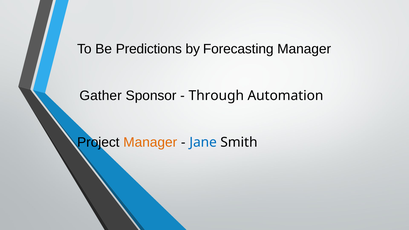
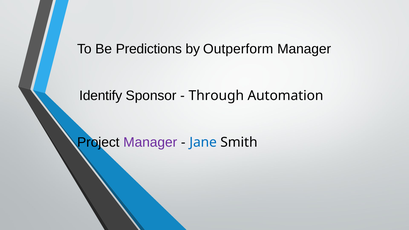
Forecasting: Forecasting -> Outperform (238, 49)
Gather: Gather -> Identify (101, 96)
Manager colour: orange -> purple (150, 142)
